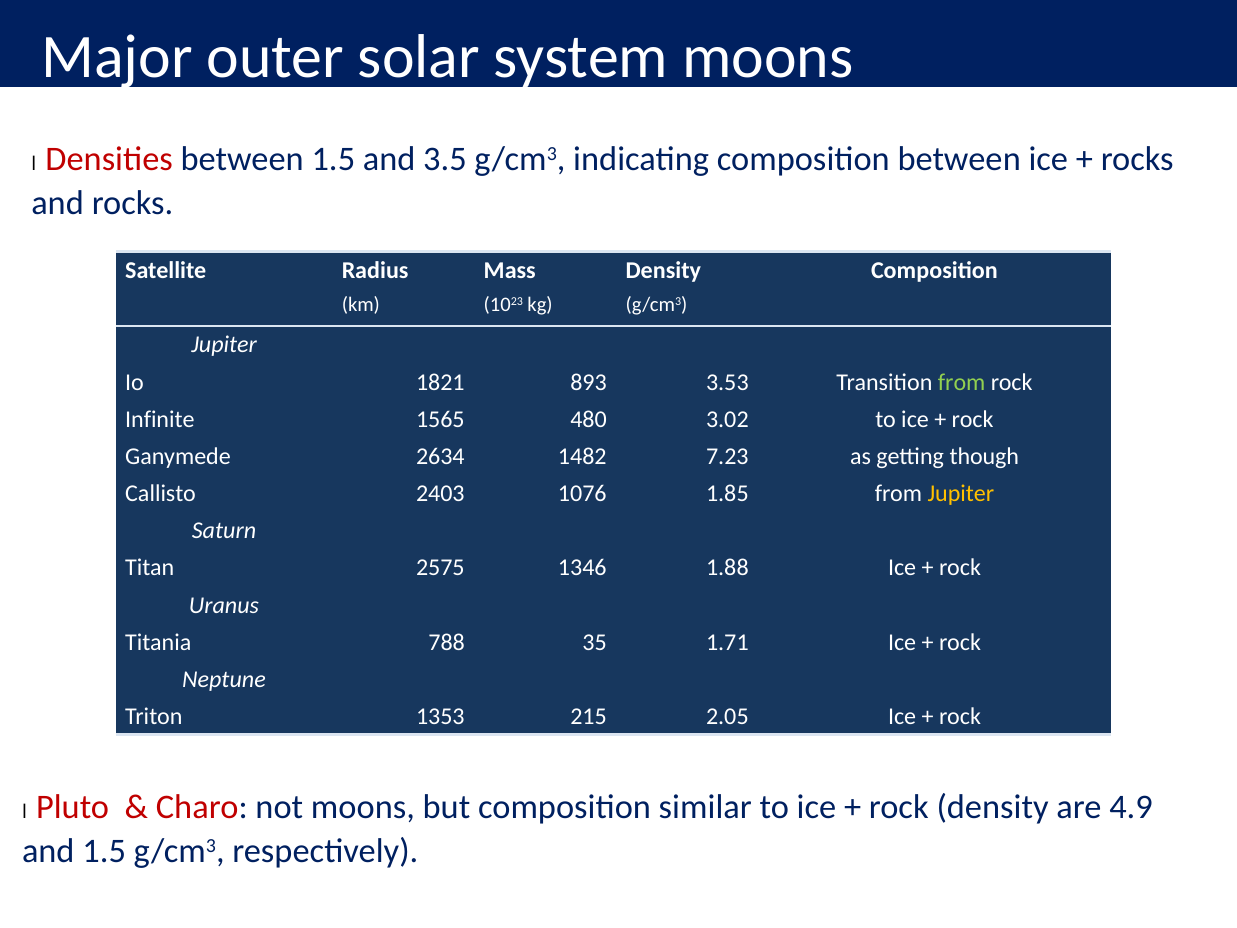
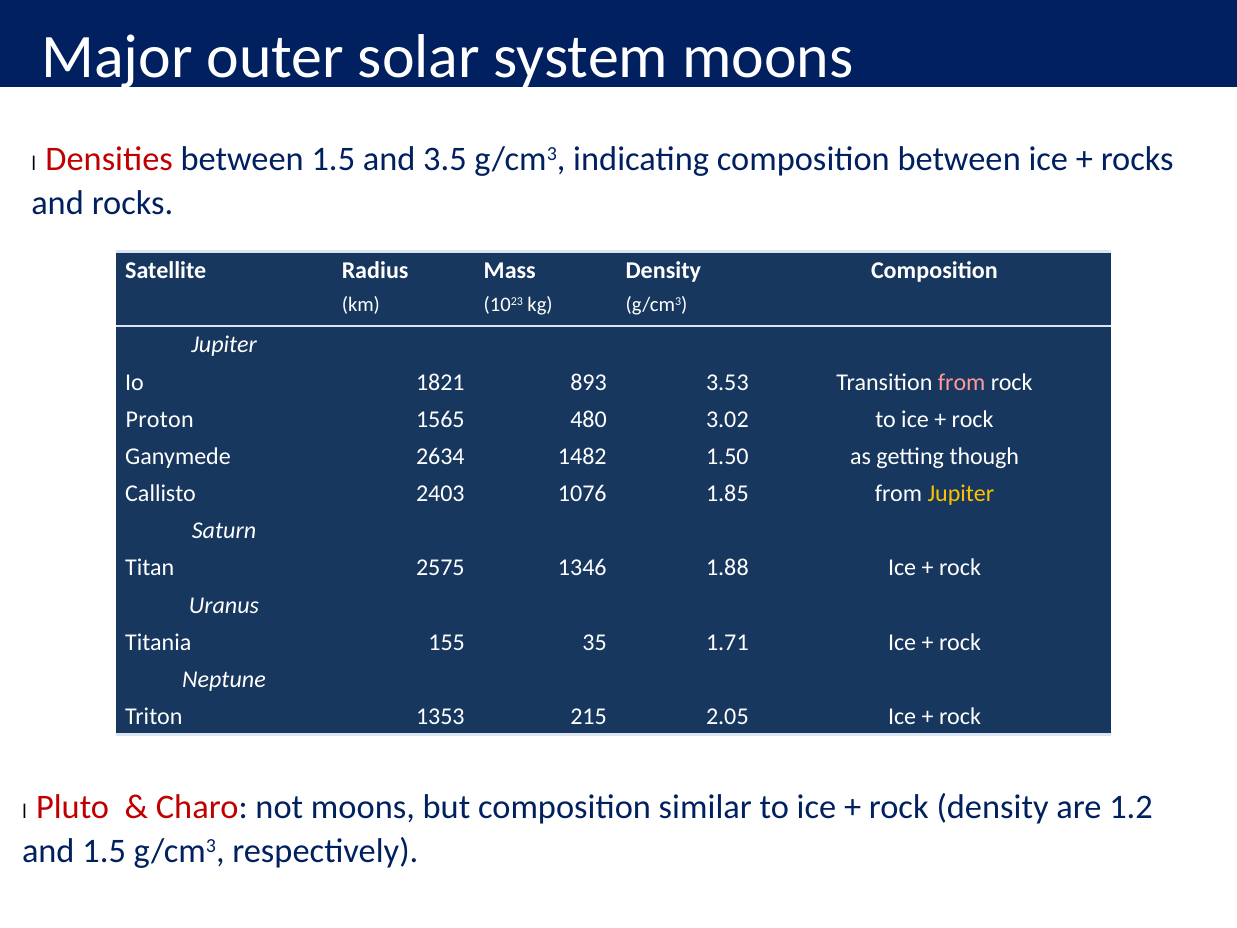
from colour: light green -> pink (962, 382)
Infinite: Infinite -> Proton (160, 419)
7.23: 7.23 -> 1.50 (727, 456)
788: 788 -> 155 (447, 642)
4.9: 4.9 -> 1.2 (1131, 807)
